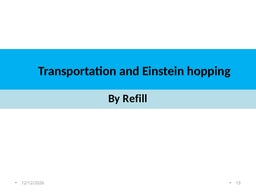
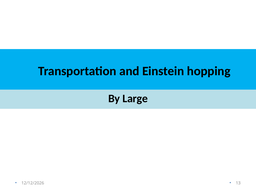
Refill: Refill -> Large (135, 99)
